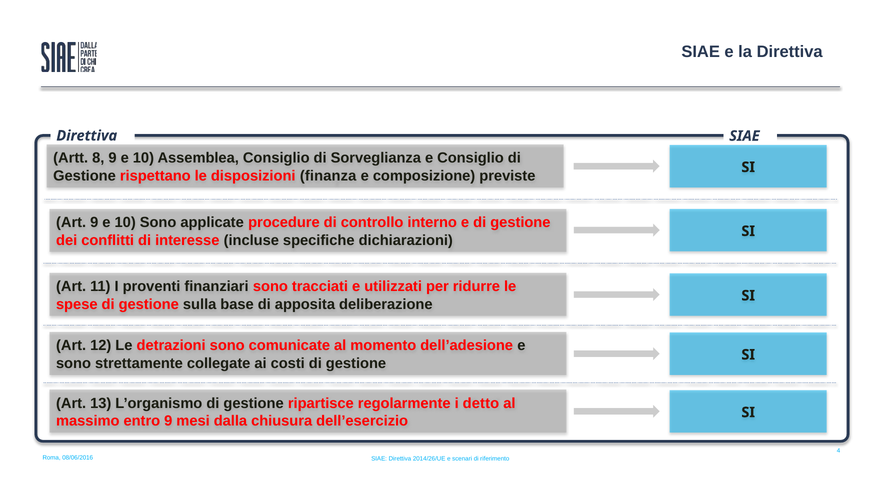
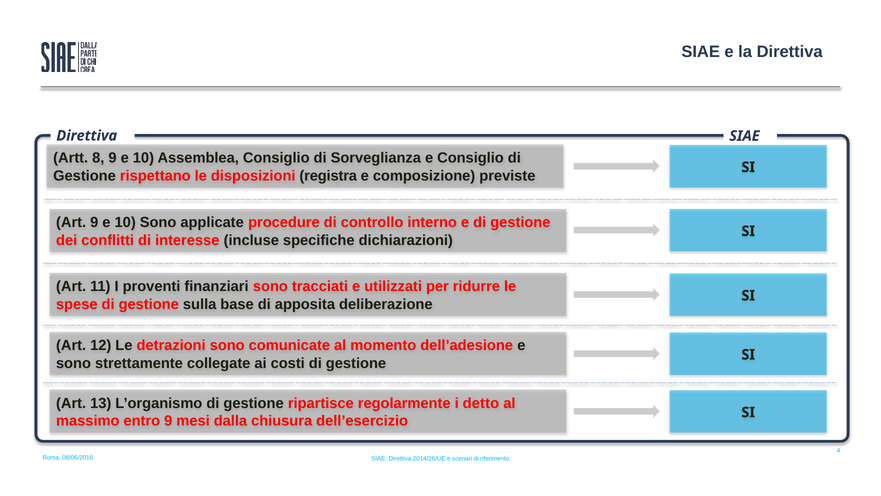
finanza: finanza -> registra (328, 176)
